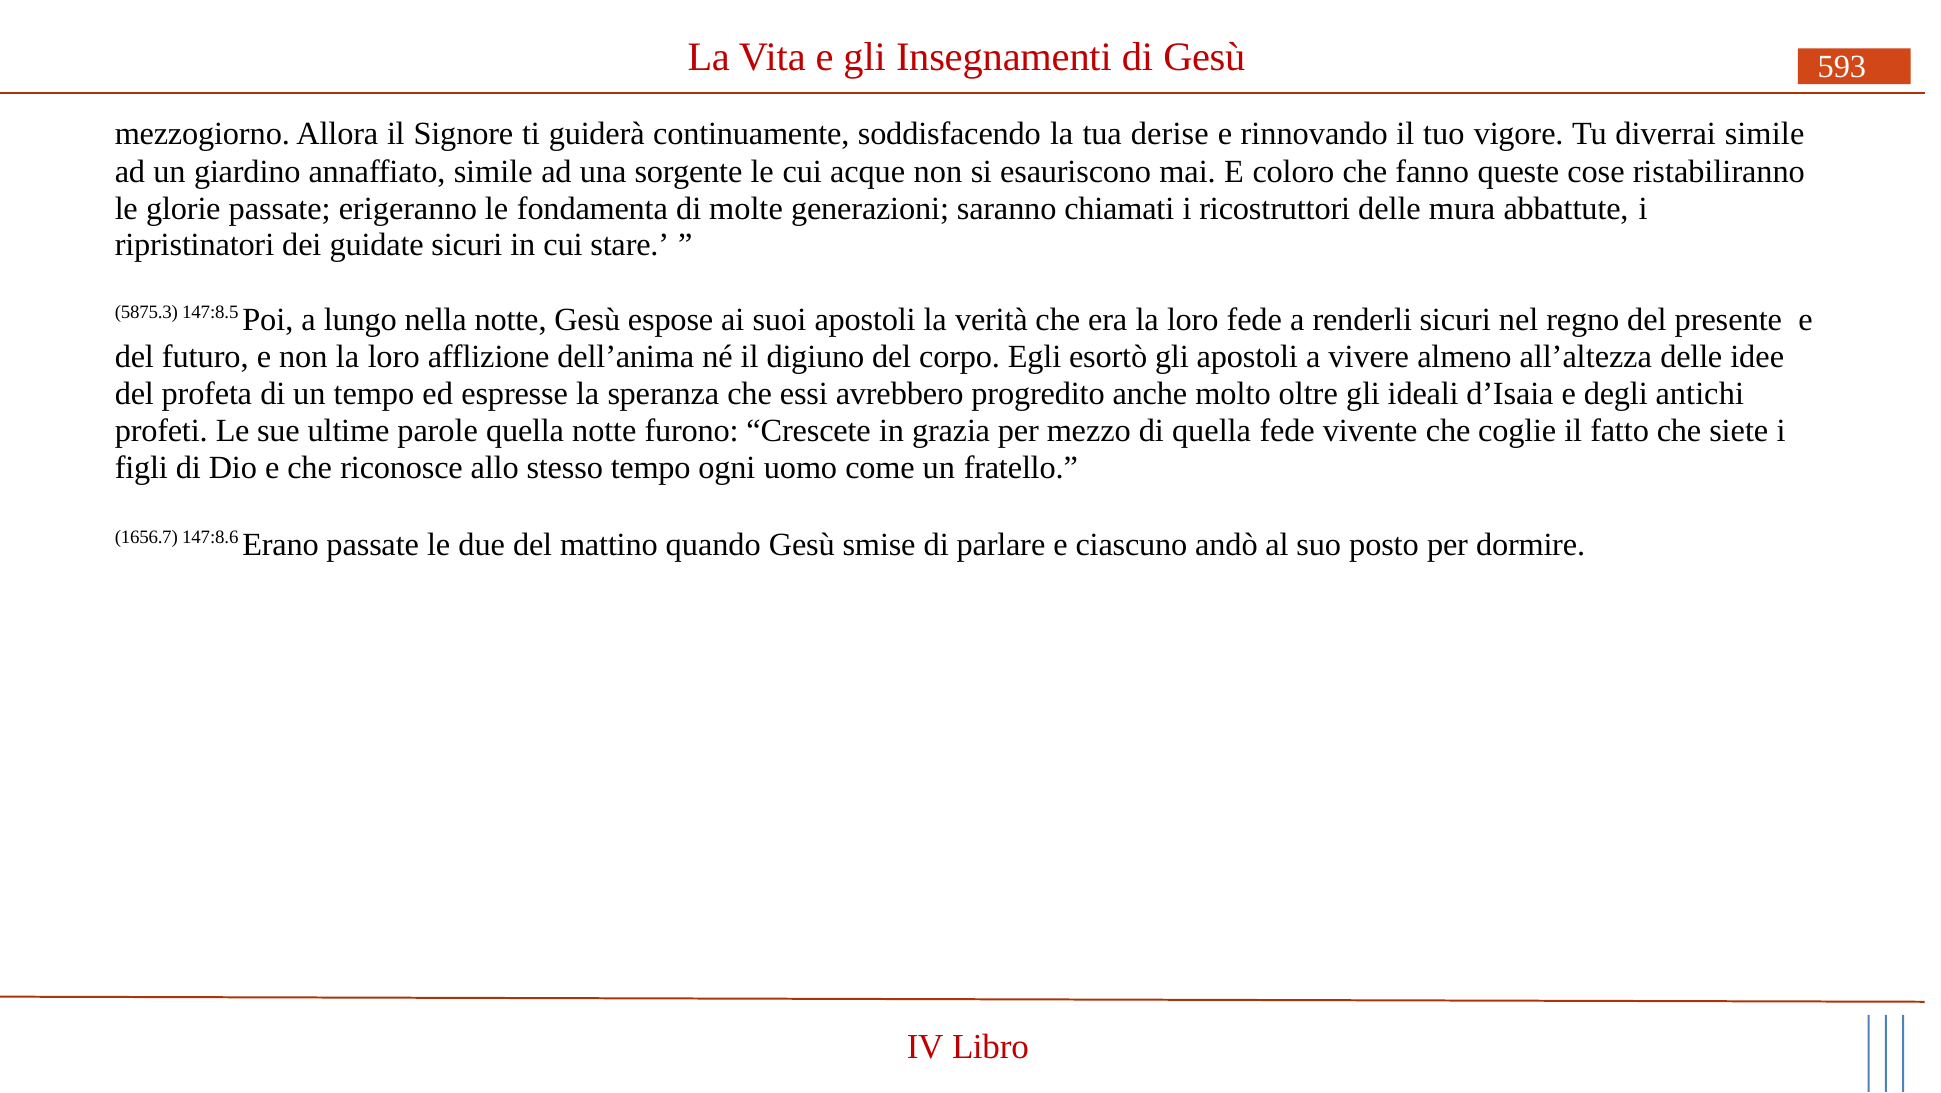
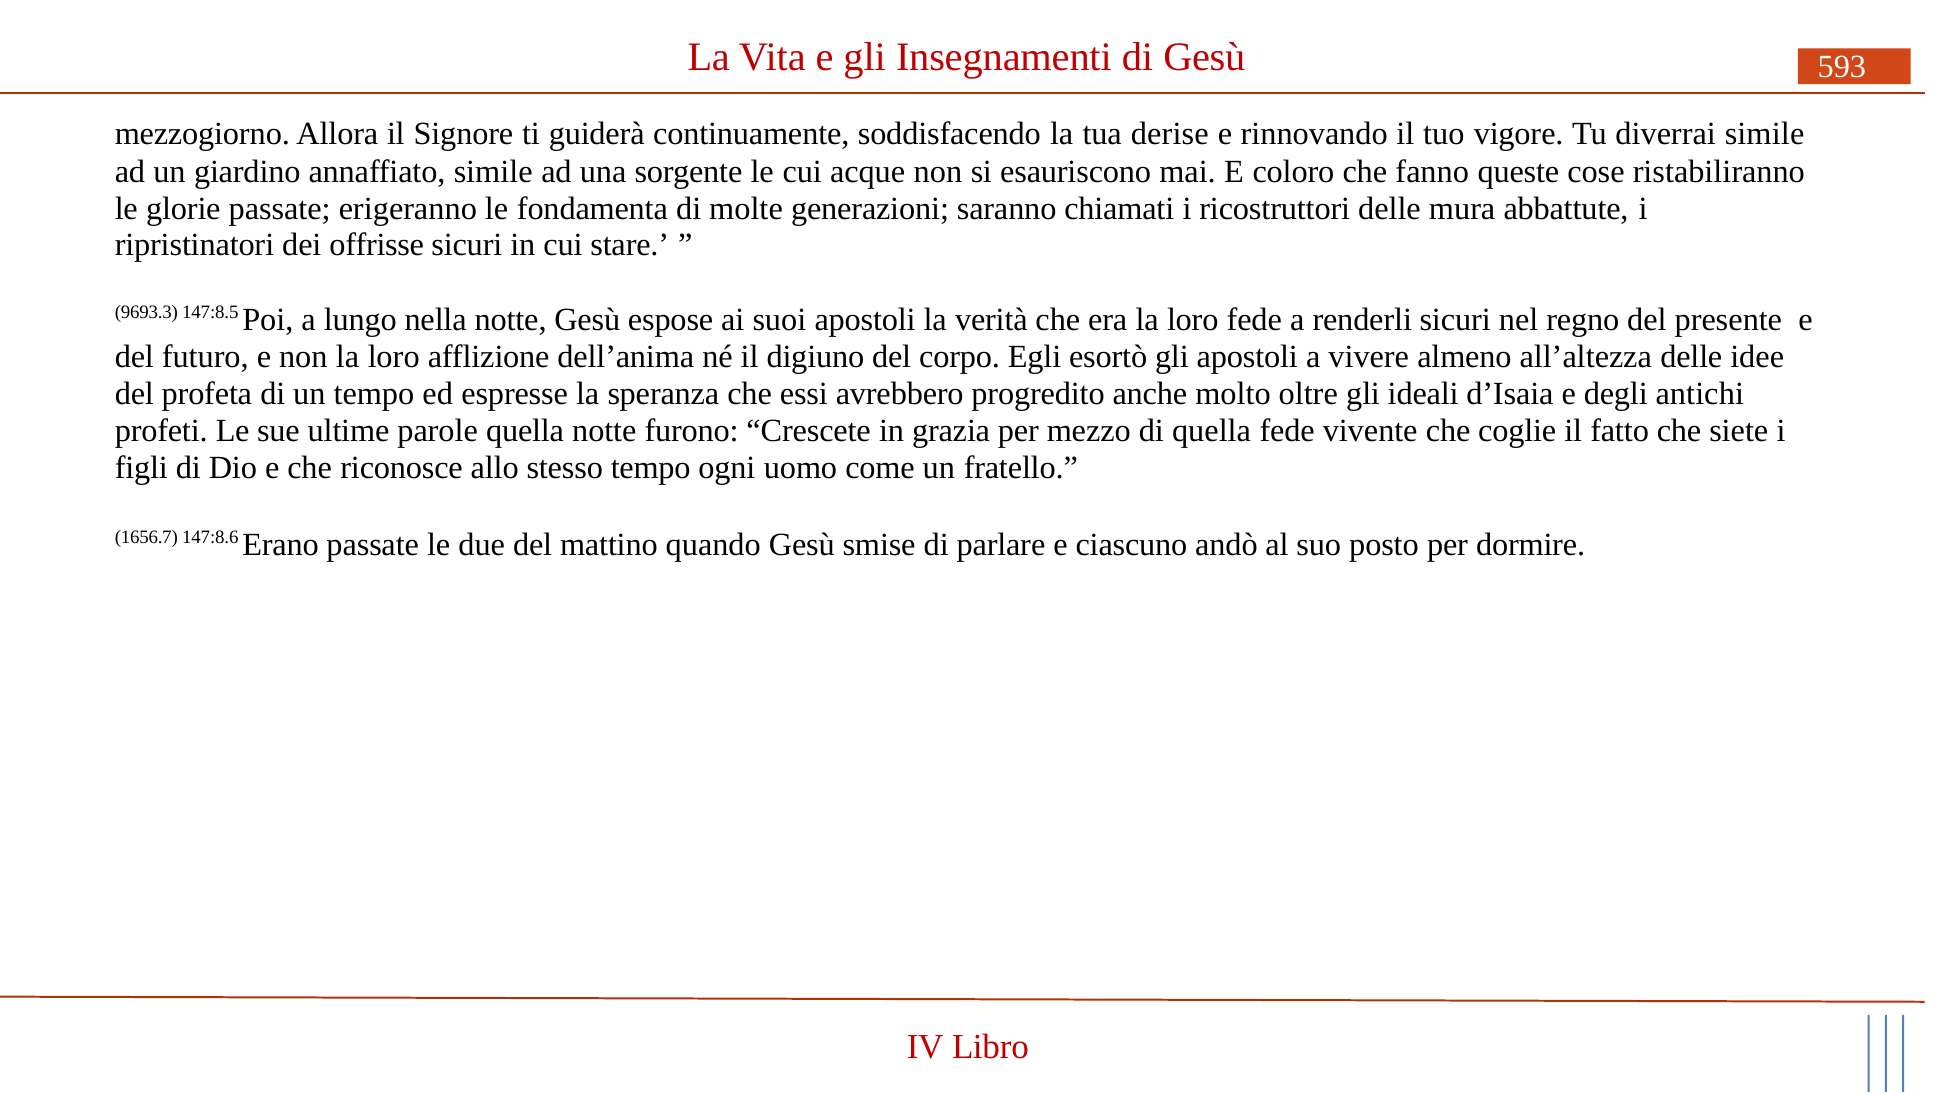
guidate: guidate -> offrisse (377, 245)
5875.3: 5875.3 -> 9693.3 (146, 312)
